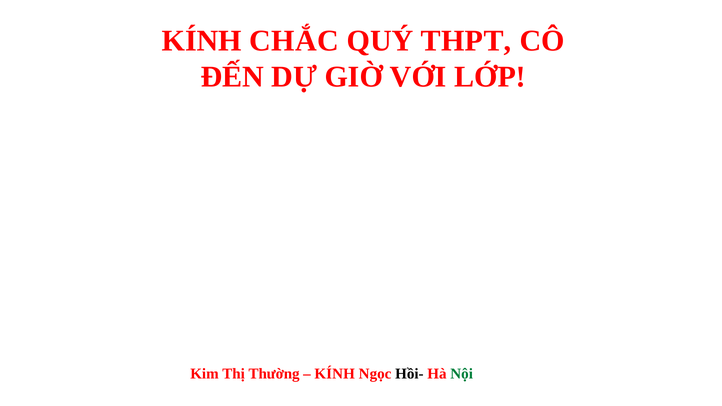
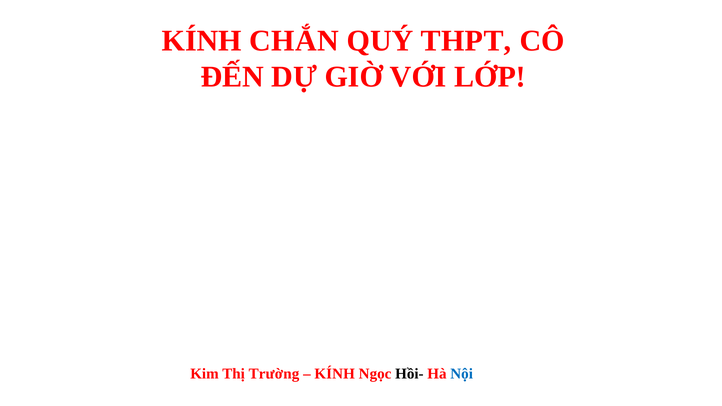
CHẮC: CHẮC -> CHẮN (294, 41)
Thường: Thường -> Trường (274, 374)
Nội colour: green -> blue (462, 374)
